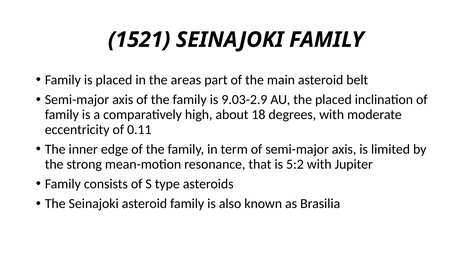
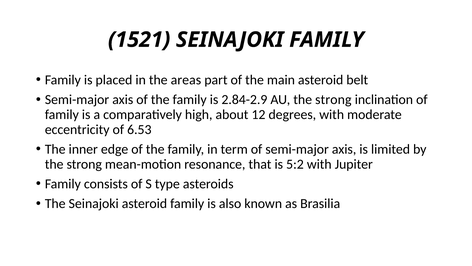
9.03-2.9: 9.03-2.9 -> 2.84-2.9 (244, 100)
AU the placed: placed -> strong (333, 100)
18: 18 -> 12 (258, 114)
0.11: 0.11 -> 6.53 (139, 129)
